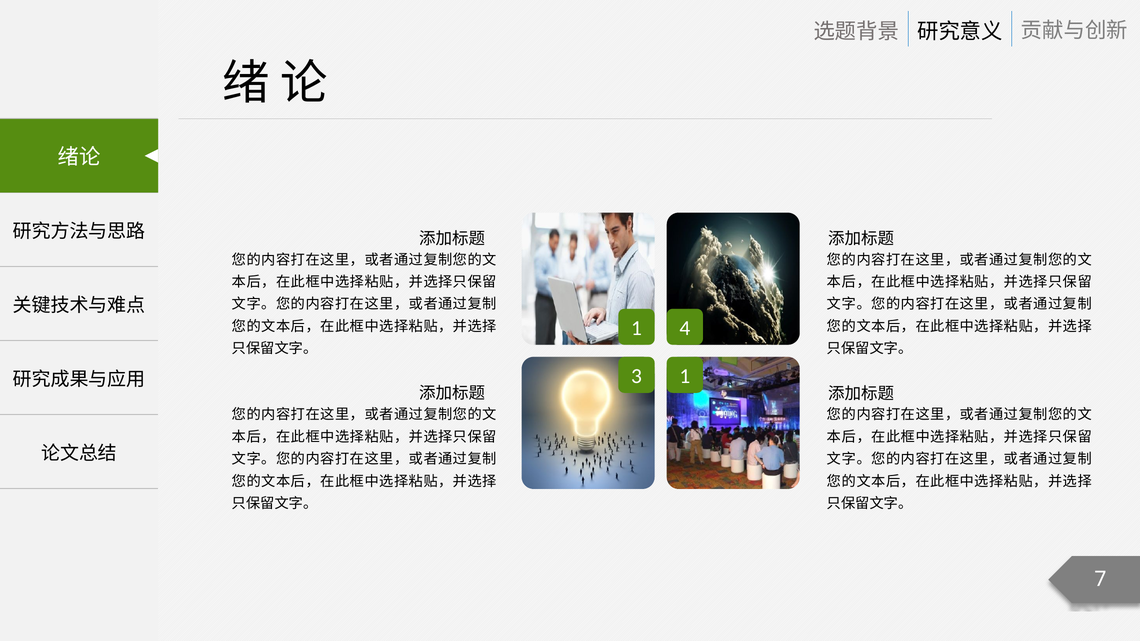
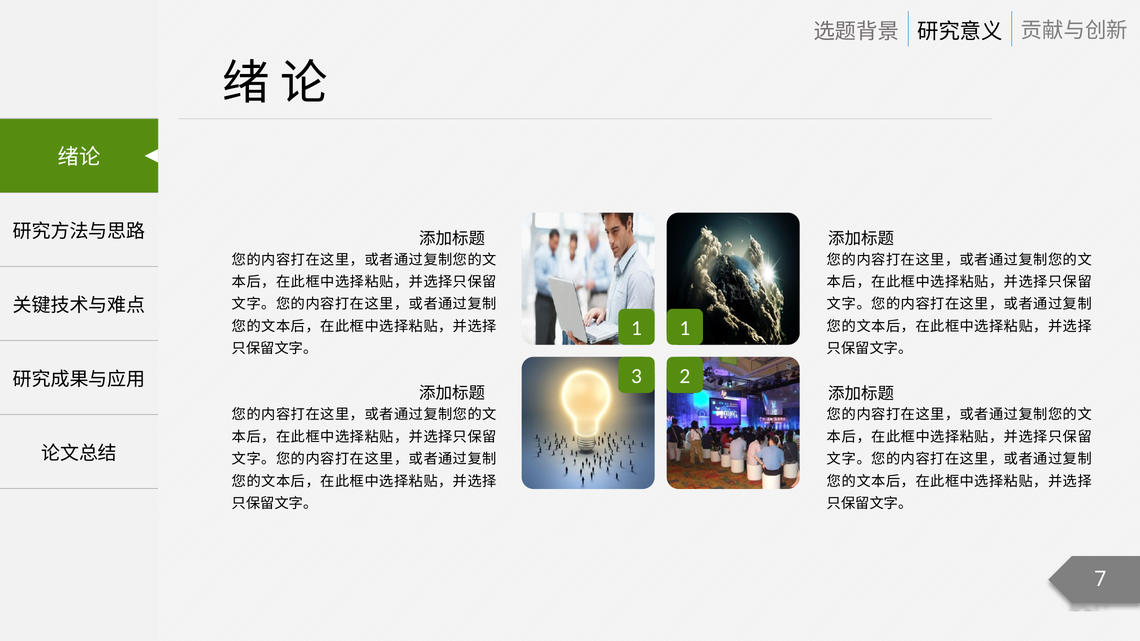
1 4: 4 -> 1 (685, 328)
3 1: 1 -> 2 (685, 376)
